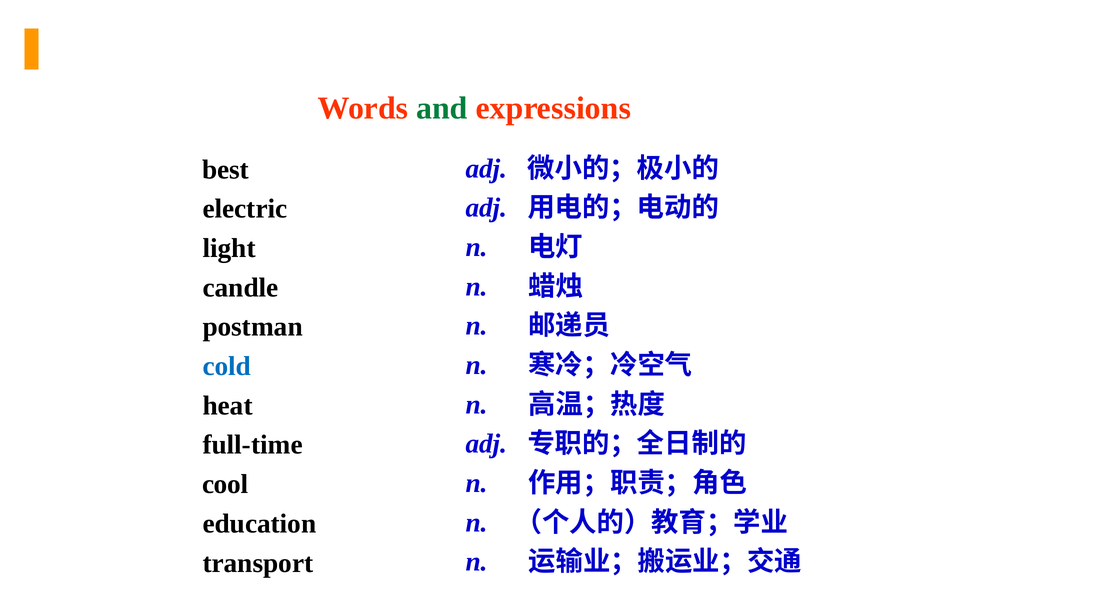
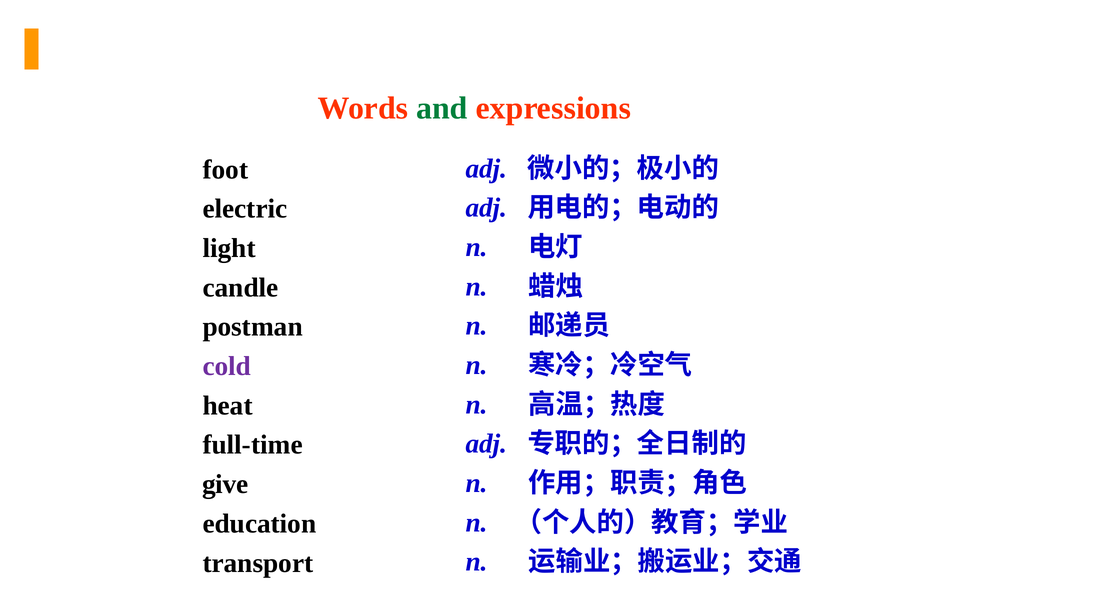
best: best -> foot (225, 170)
cold colour: blue -> purple (227, 367)
cool: cool -> give (225, 485)
